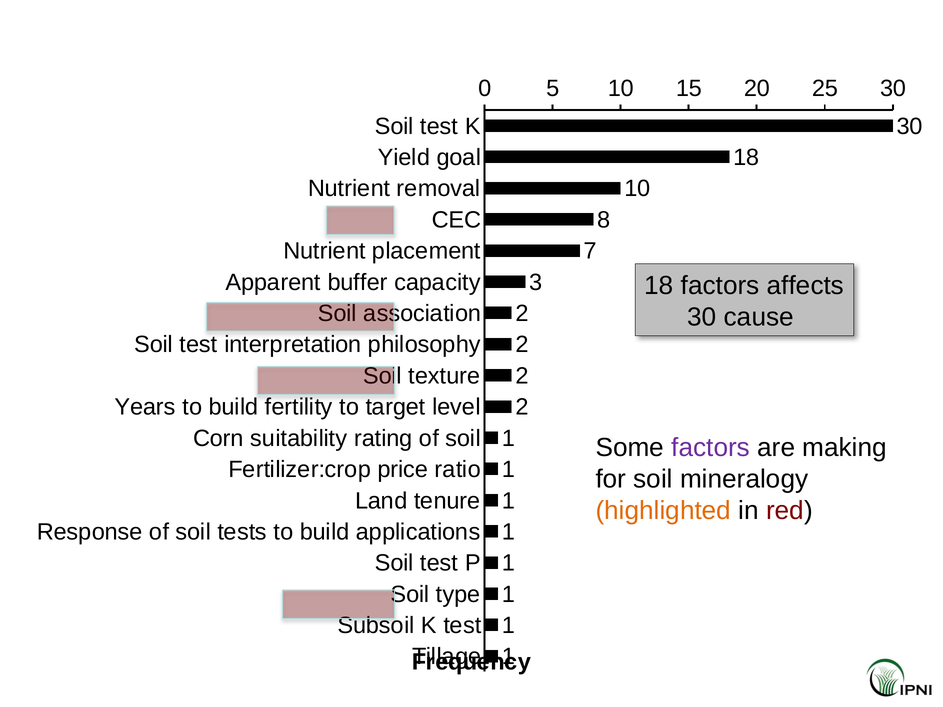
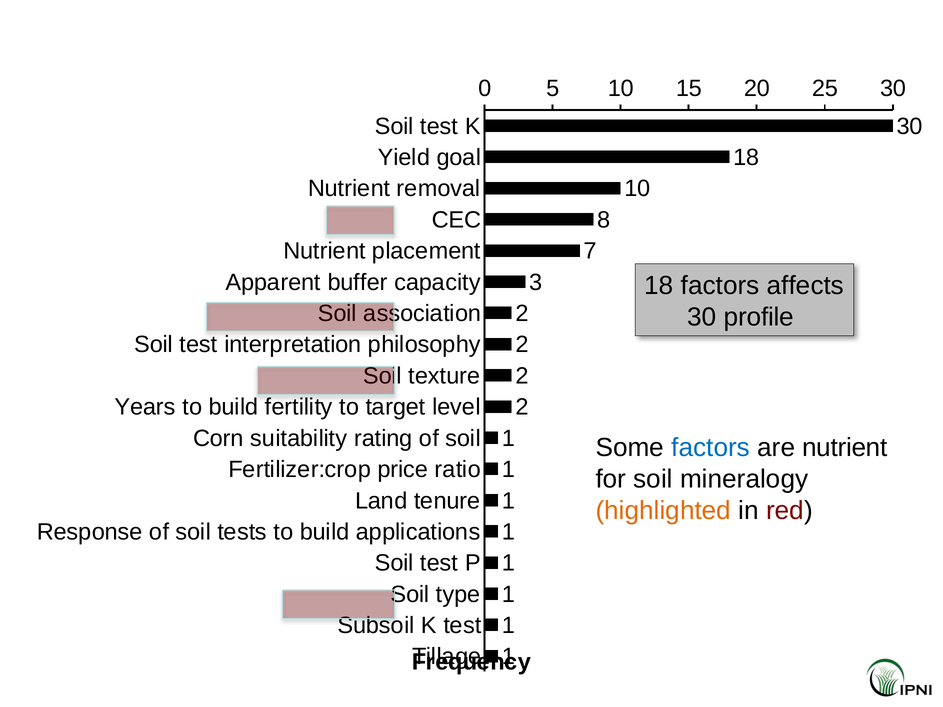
cause: cause -> profile (759, 317)
factors colour: purple -> blue (711, 448)
are making: making -> nutrient (845, 448)
